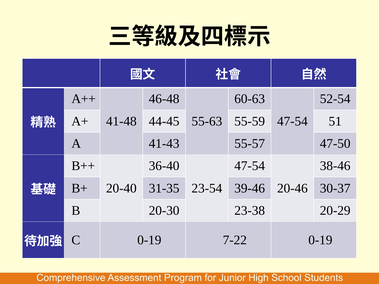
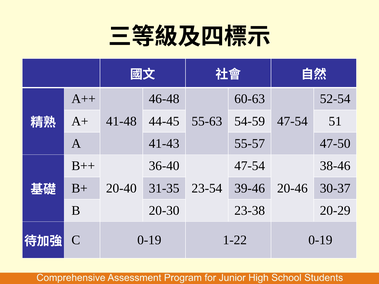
55-59: 55-59 -> 54-59 (250, 121)
7-22: 7-22 -> 1-22 (235, 240)
